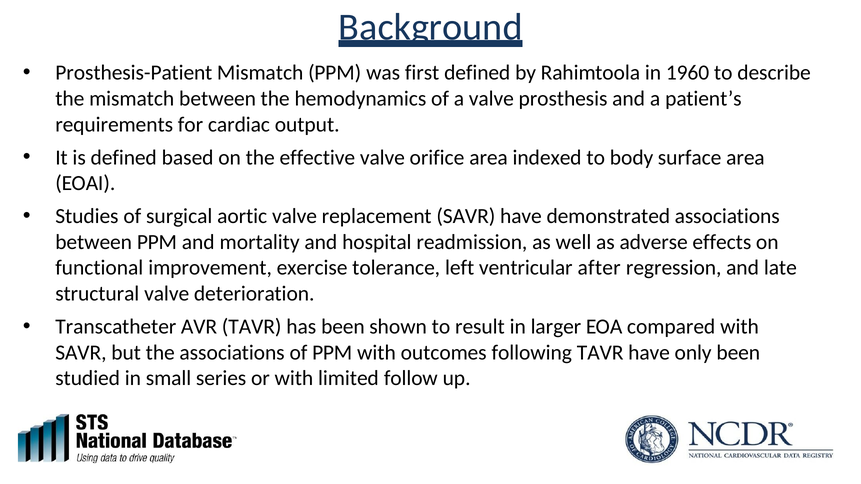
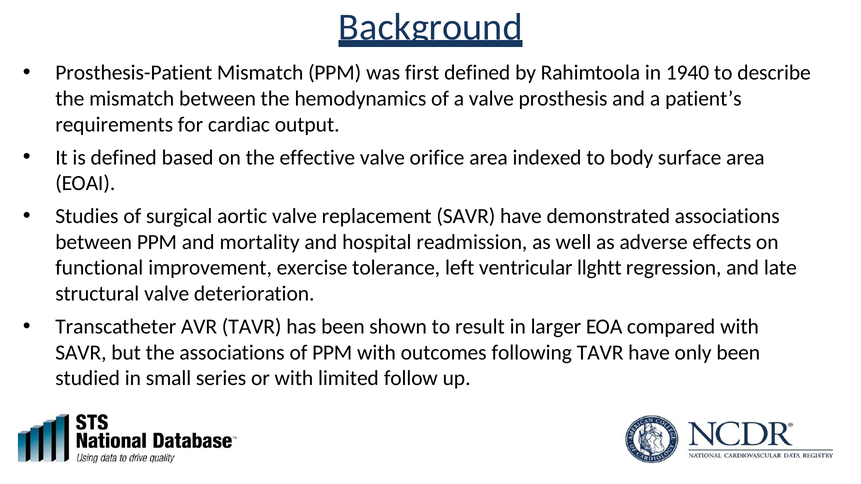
1960: 1960 -> 1940 (688, 73)
after: after -> llghtt (599, 268)
